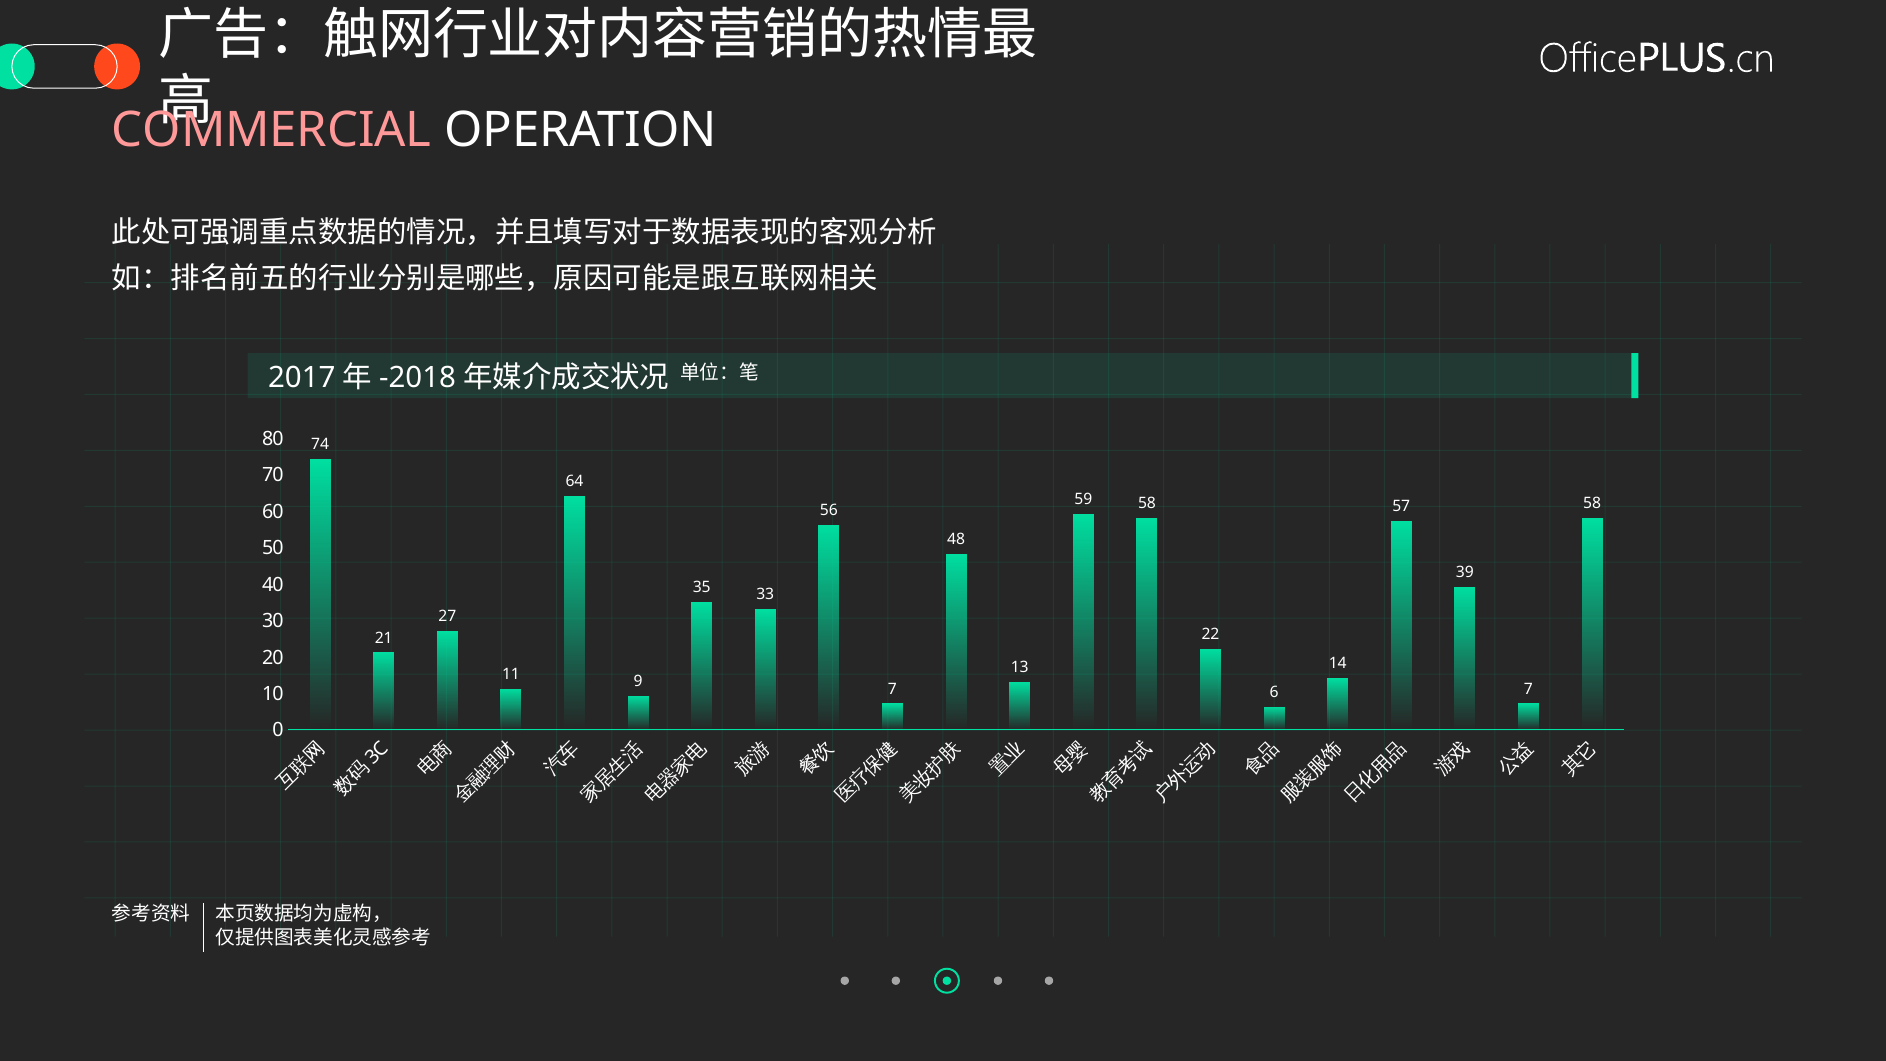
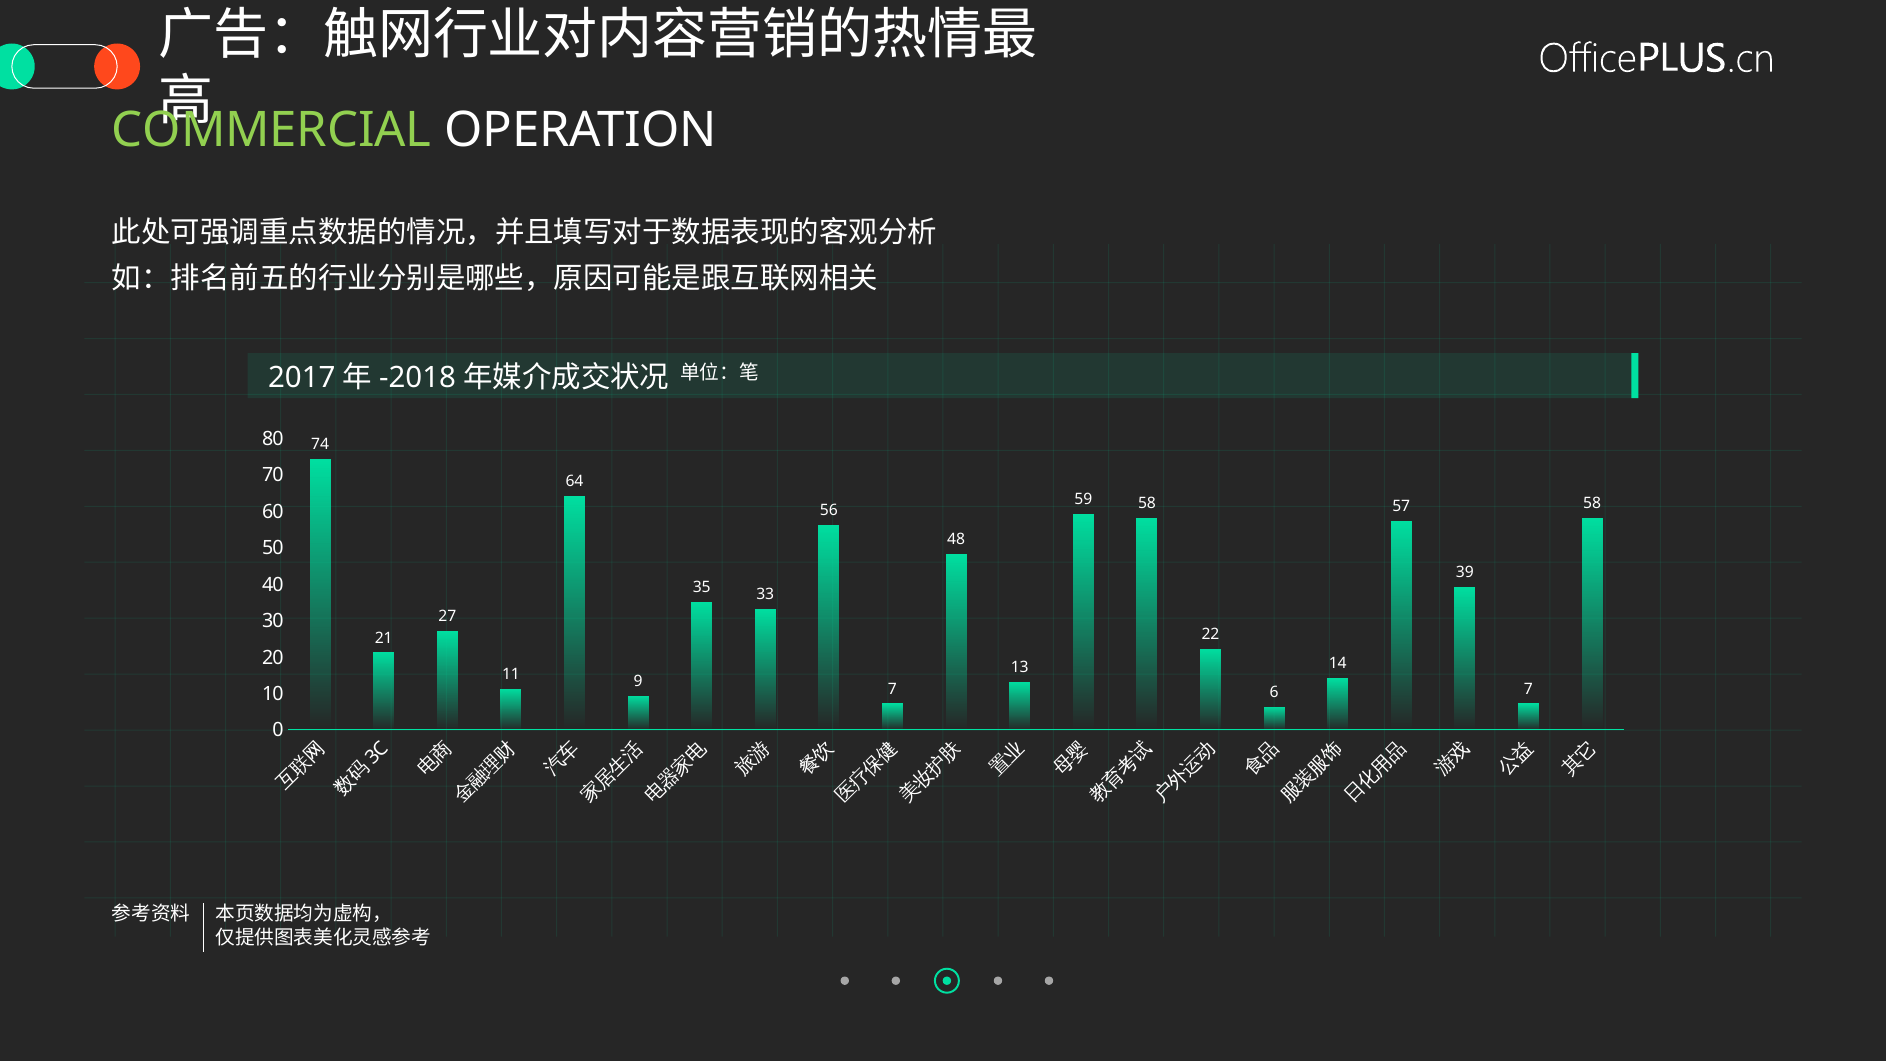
COMMERCIAL colour: pink -> light green (272, 130)
